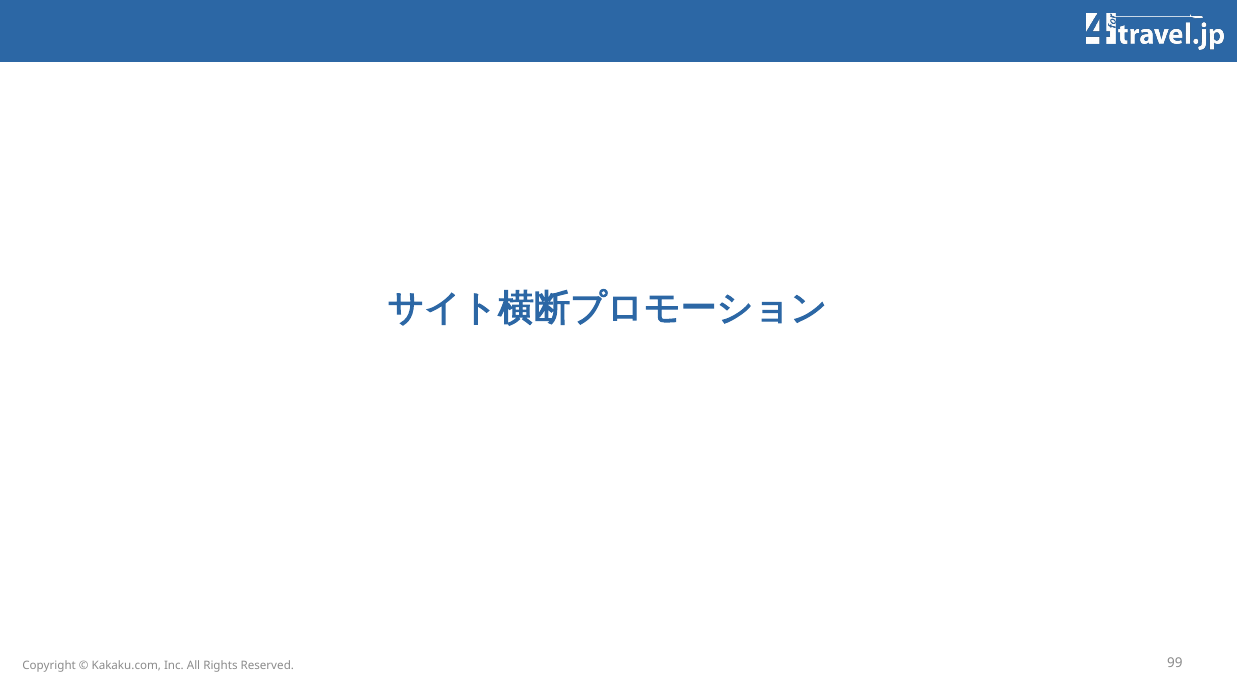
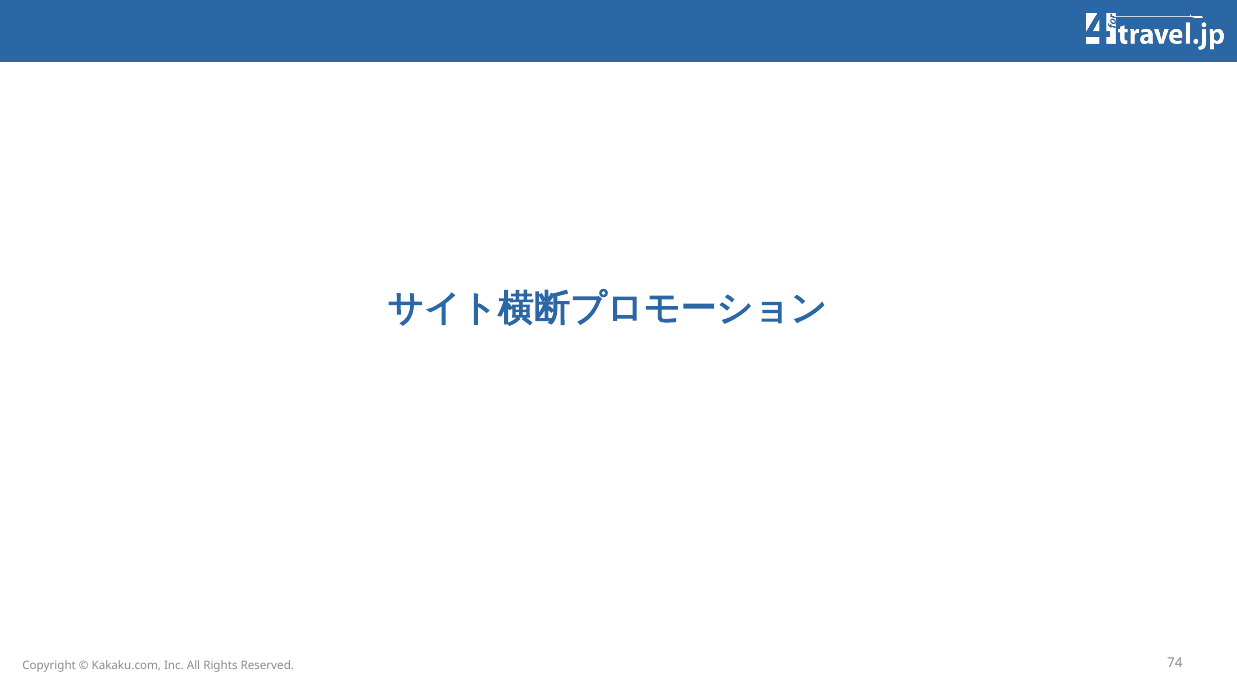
99: 99 -> 74 (1175, 663)
